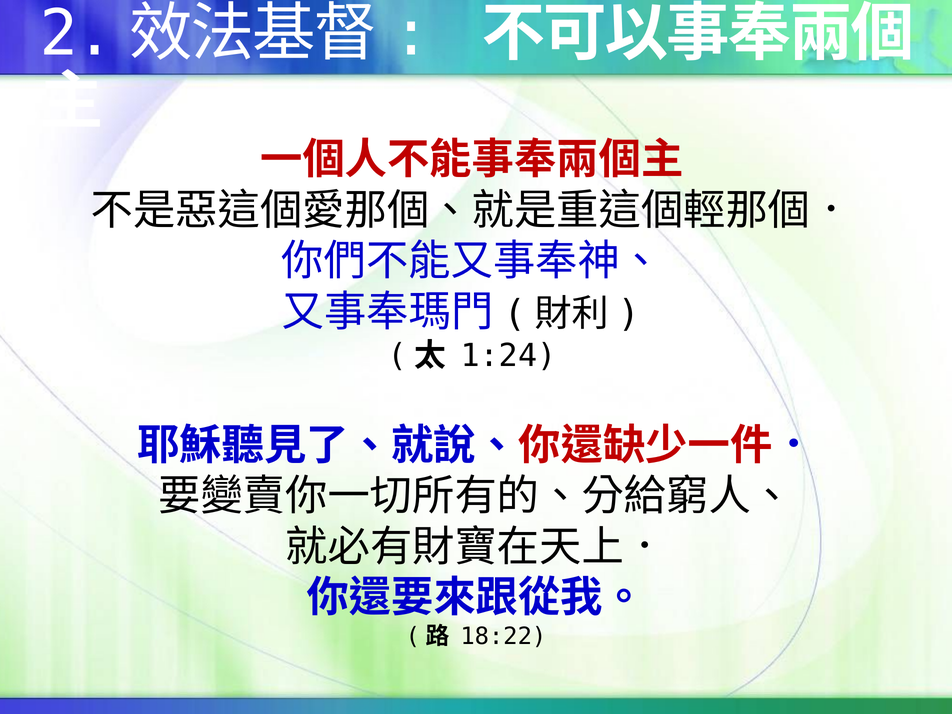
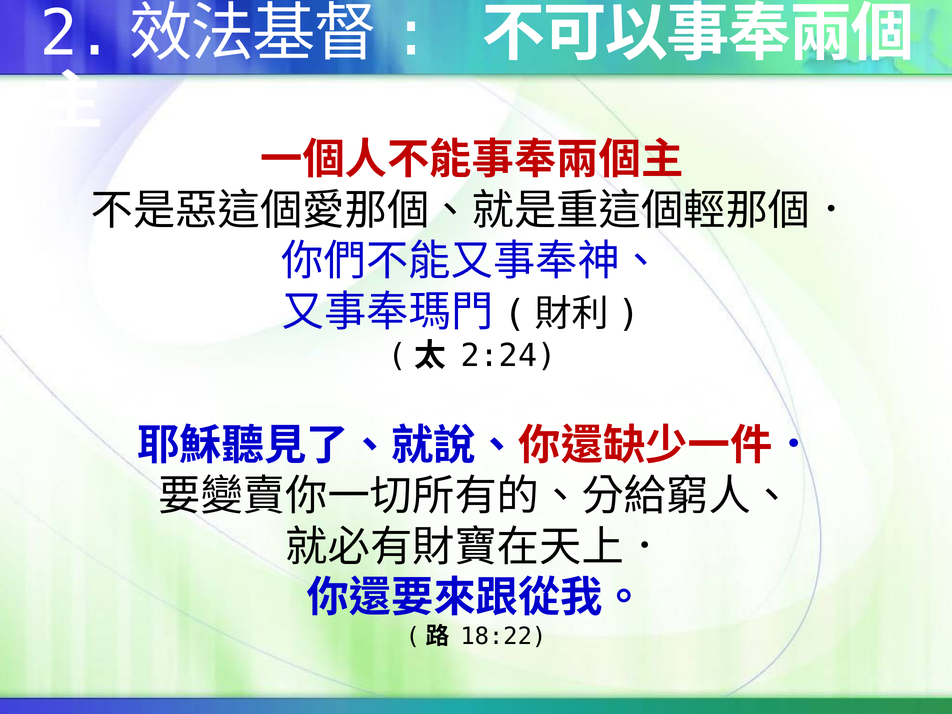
1:24: 1:24 -> 2:24 (508, 356)
